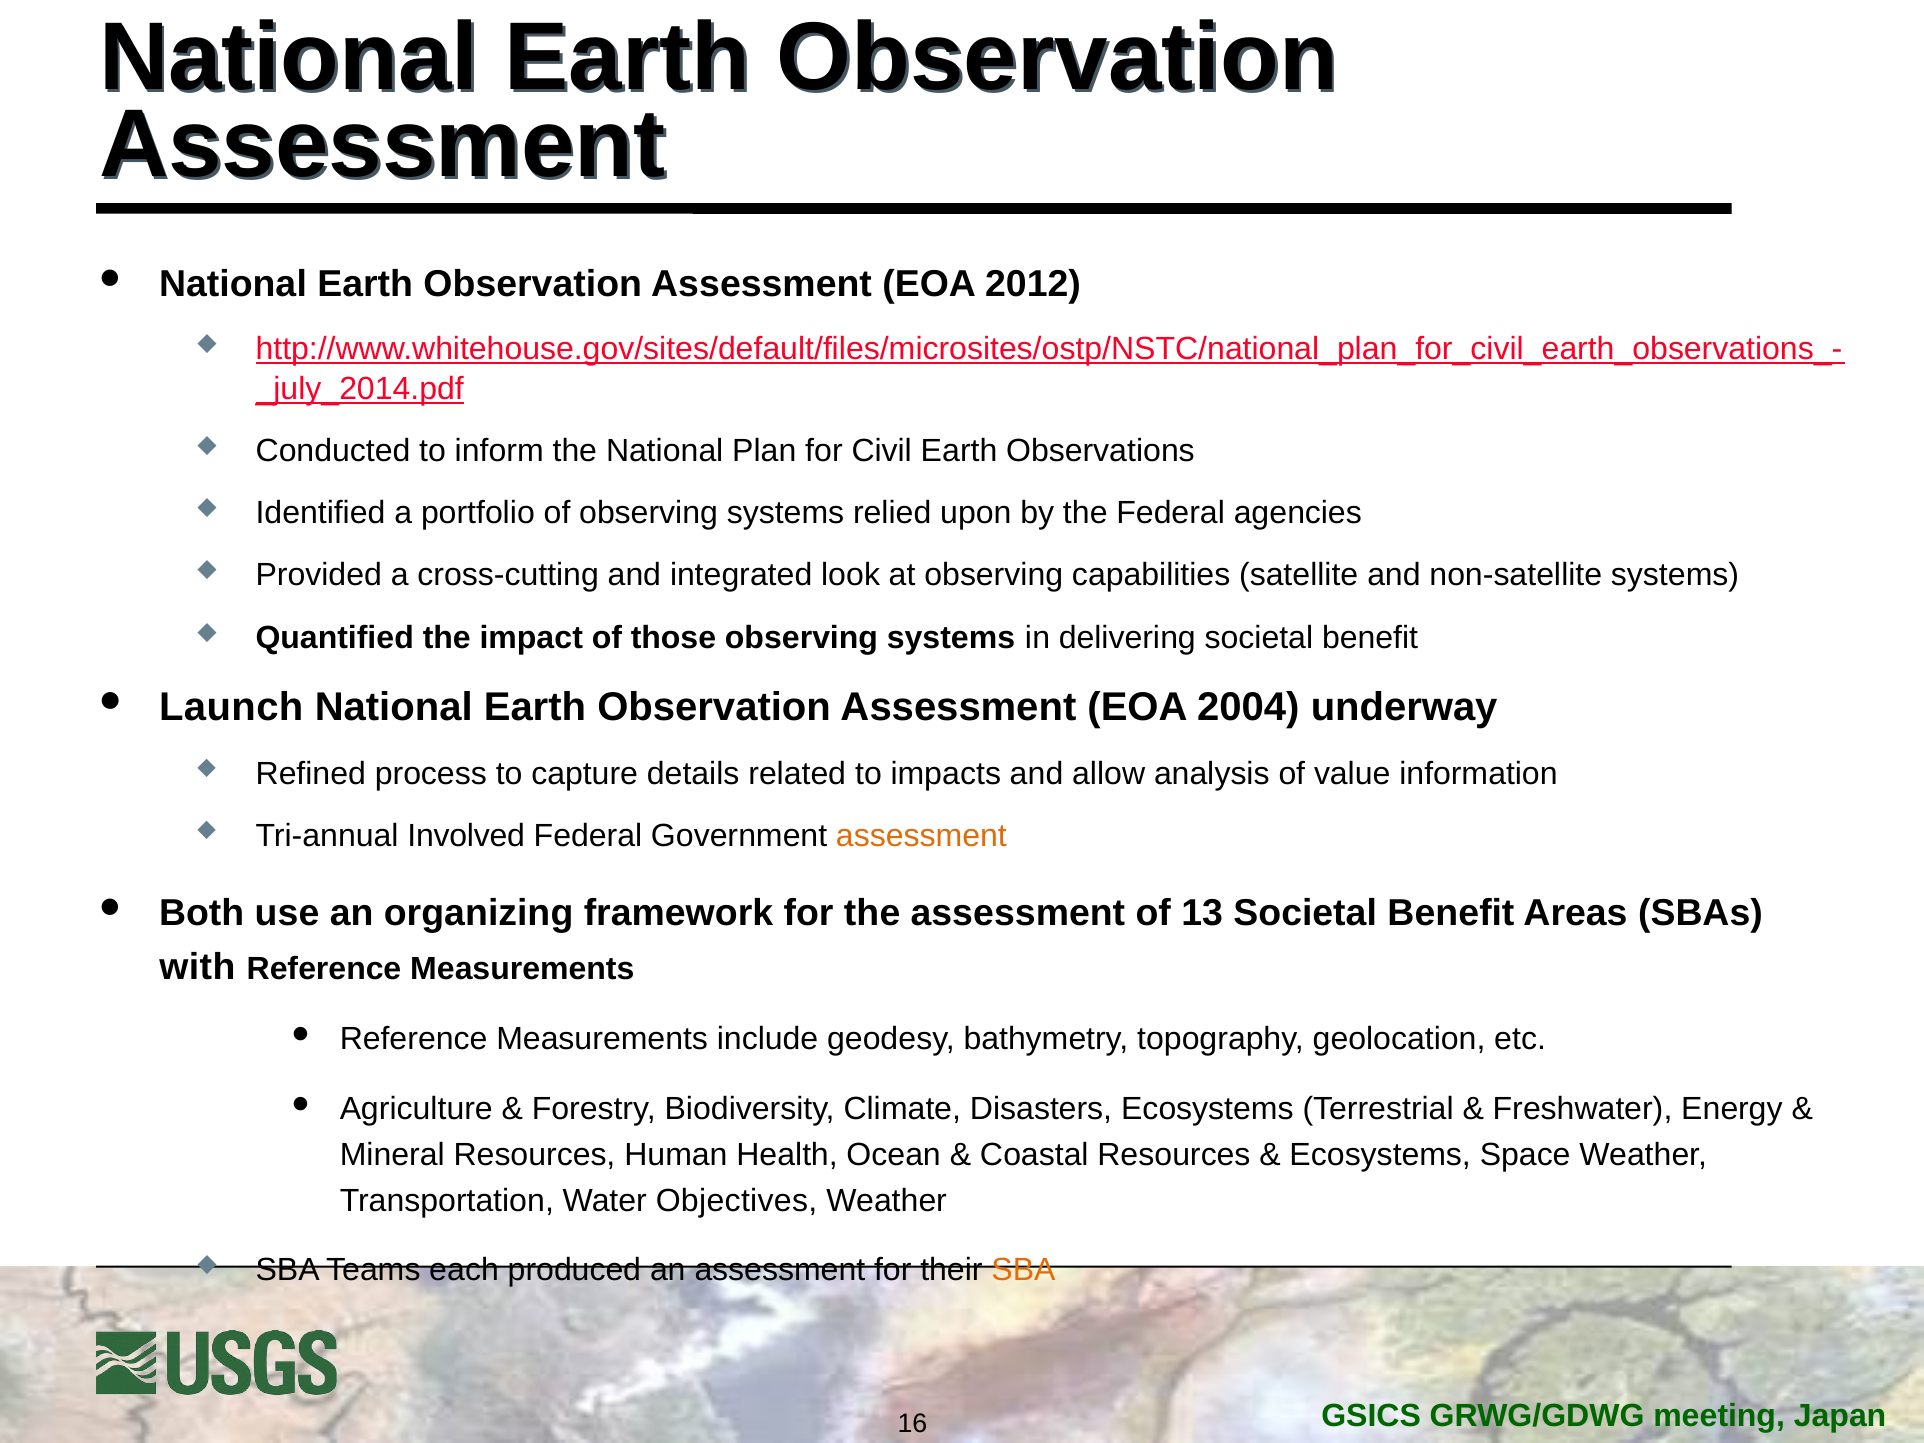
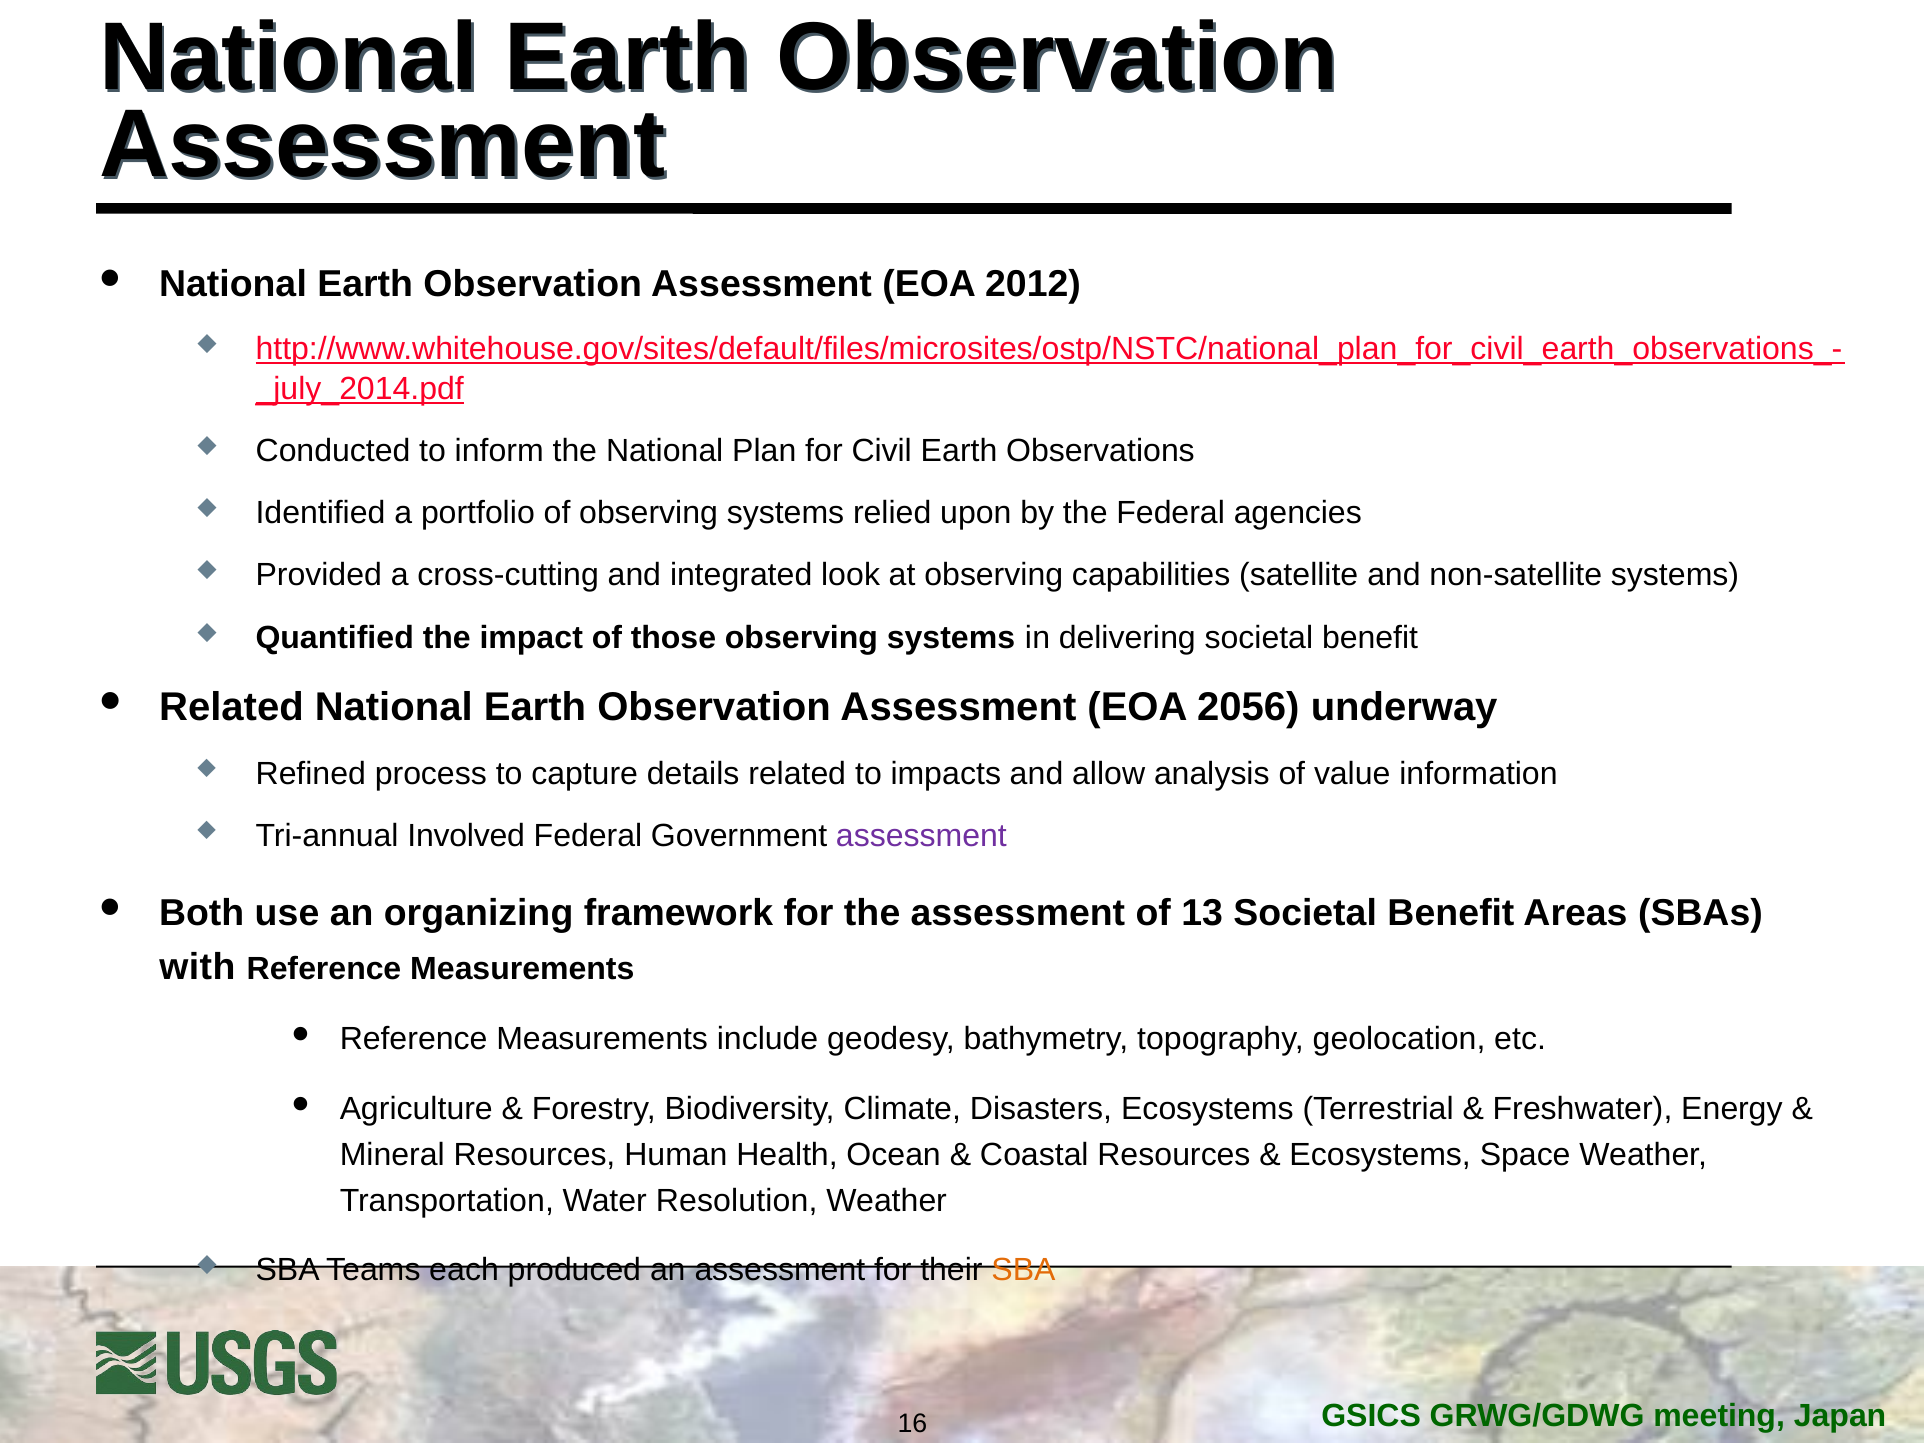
Launch: Launch -> Related (231, 707)
2004: 2004 -> 2056 (1248, 707)
assessment colour: orange -> purple (921, 836)
Objectives: Objectives -> Resolution (737, 1201)
